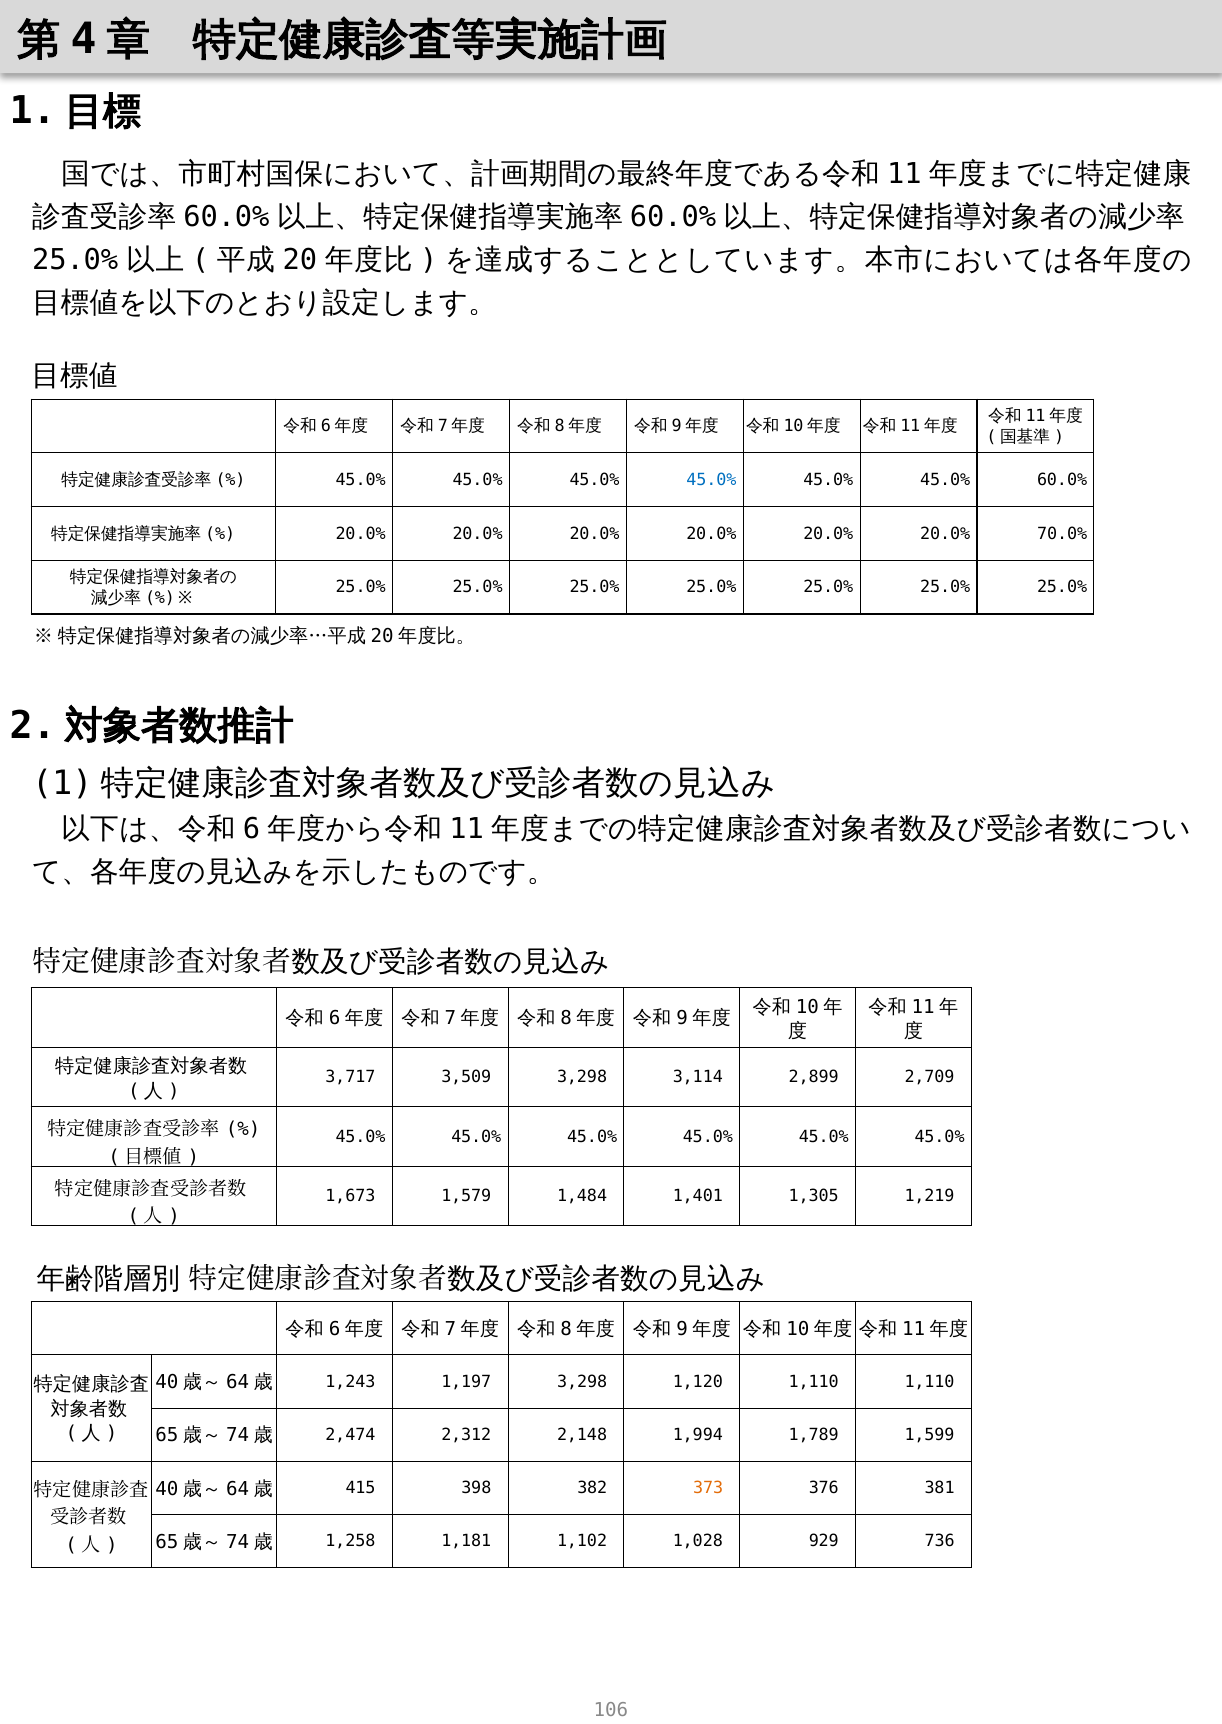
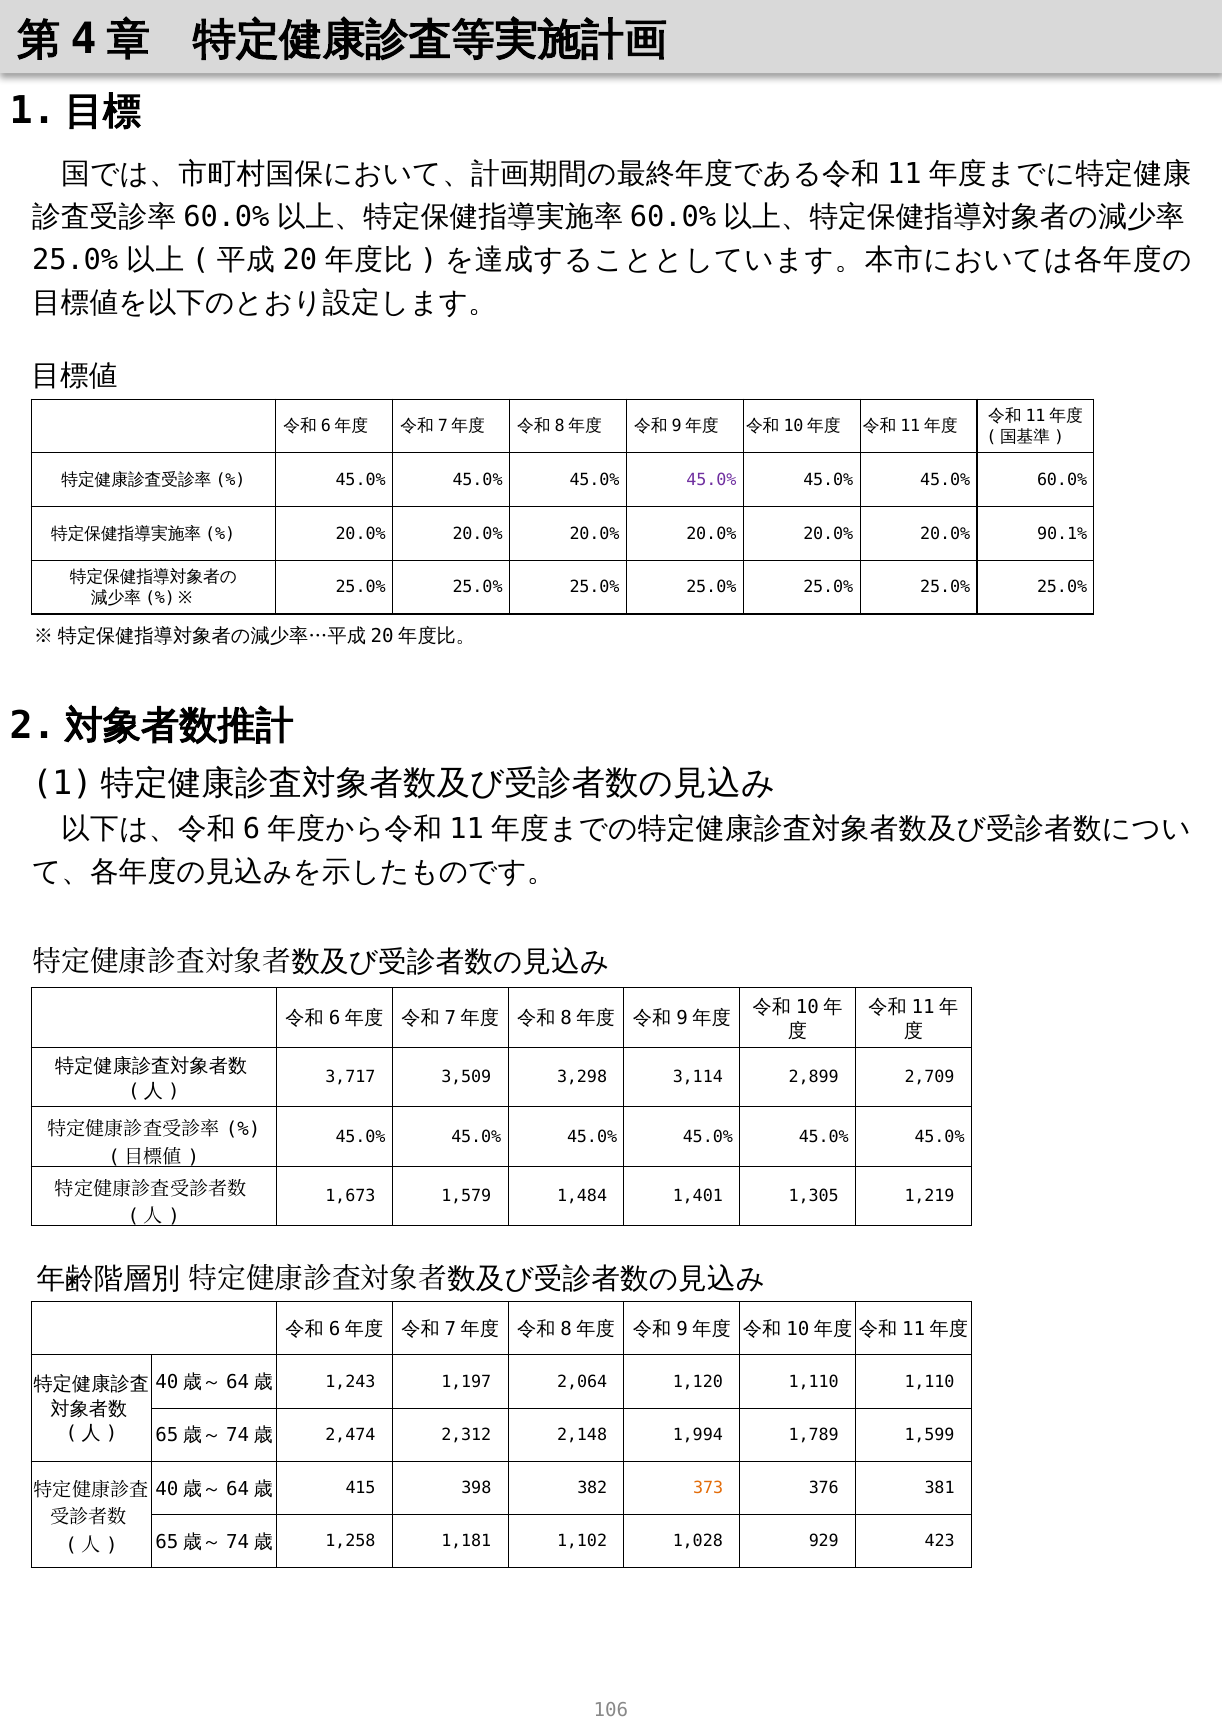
45.0% colour: blue -> purple (711, 480)
70.0%: 70.0% -> 90.1% (1062, 534)
1,197 3,298: 3,298 -> 2,064 (582, 1382)
736: 736 -> 423 (940, 1542)
